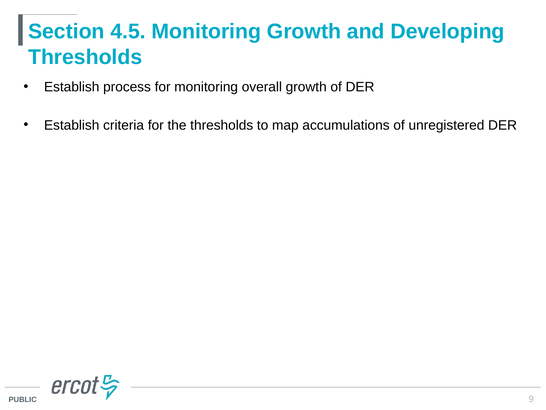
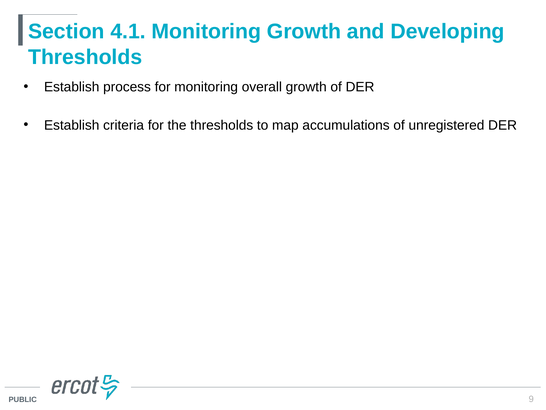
4.5: 4.5 -> 4.1 (128, 31)
